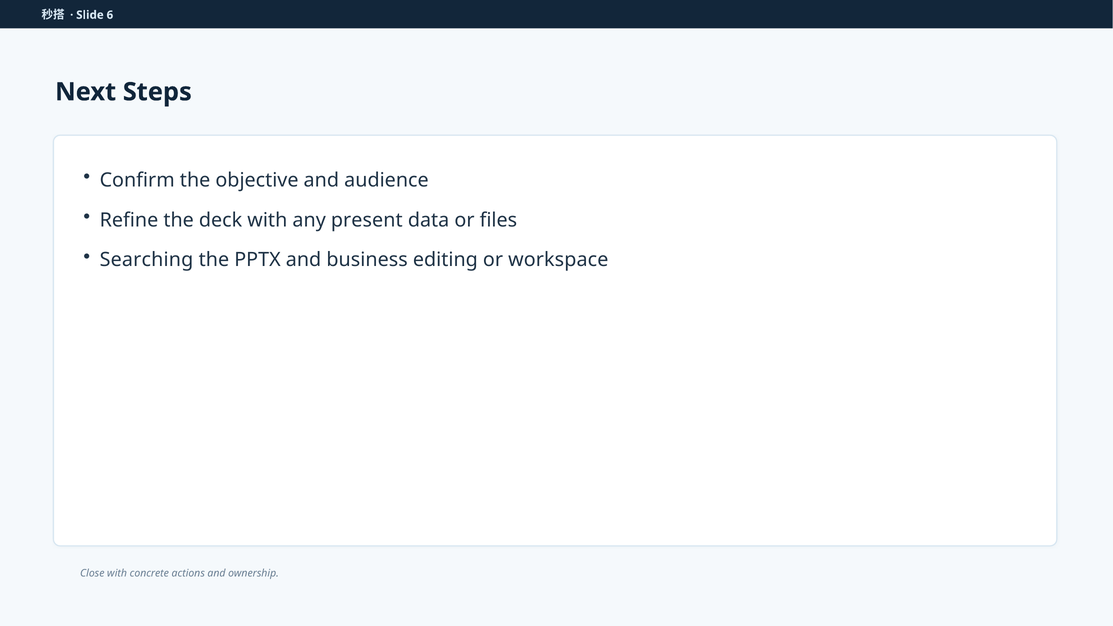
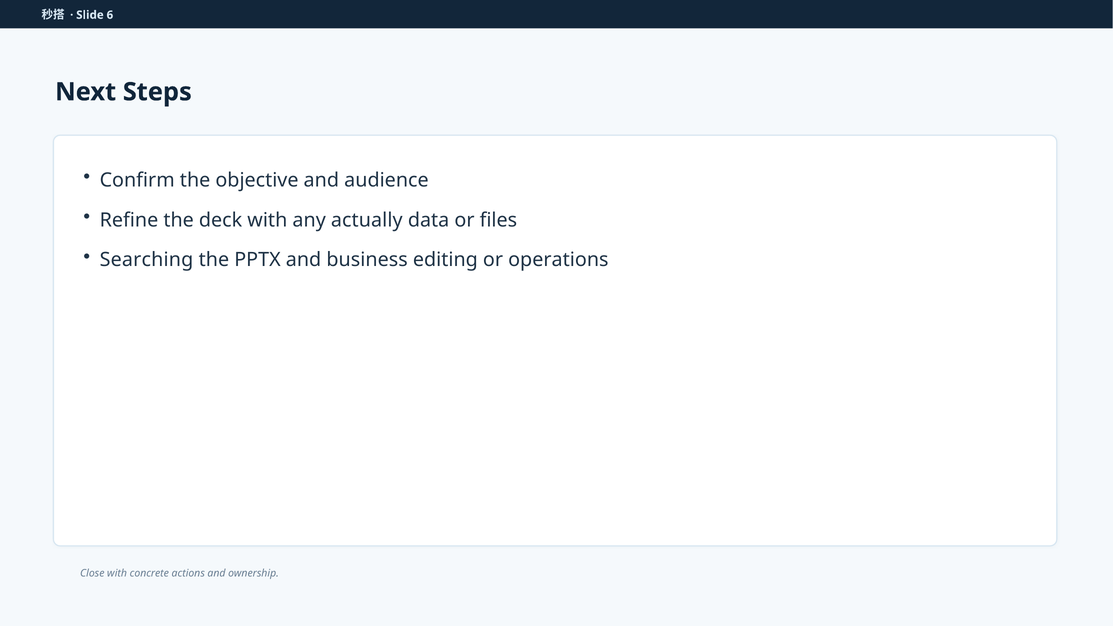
present: present -> actually (367, 220)
workspace: workspace -> operations (558, 260)
